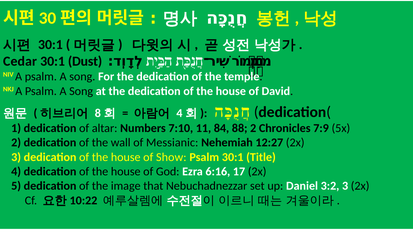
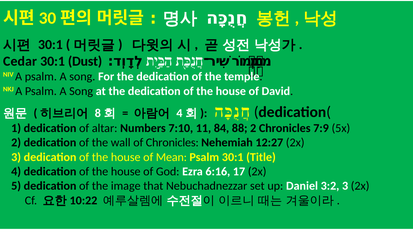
of Messianic: Messianic -> Chronicles (172, 143)
Show: Show -> Mean (171, 157)
